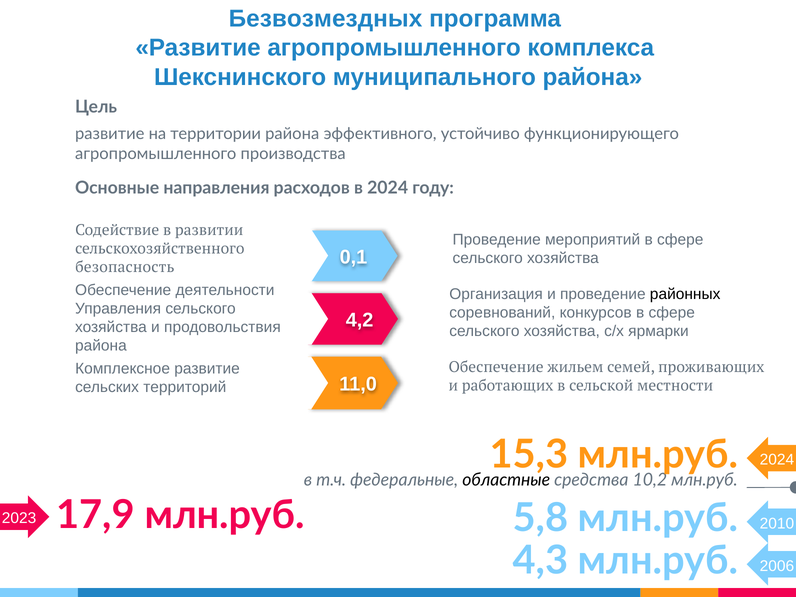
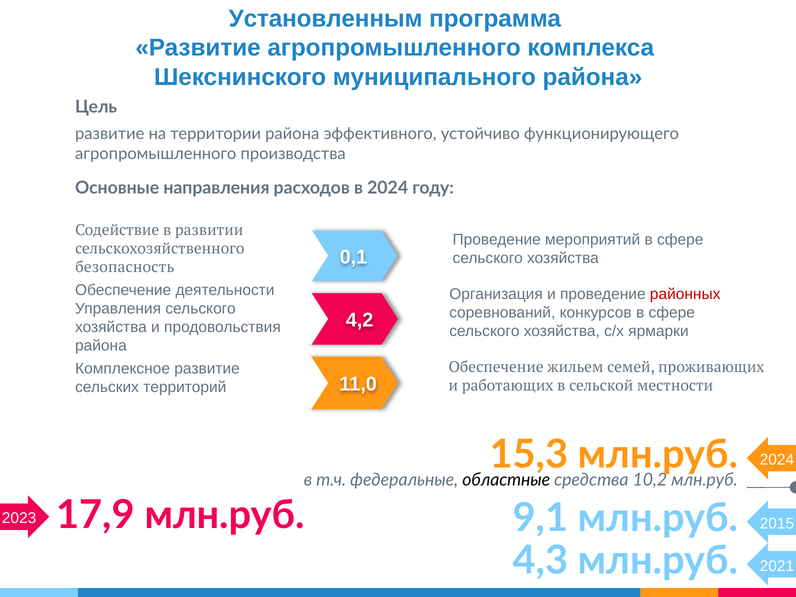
Безвозмездных: Безвозмездных -> Установленным (326, 19)
районных colour: black -> red (685, 294)
5,8: 5,8 -> 9,1 (540, 518)
2010: 2010 -> 2015 (777, 523)
2006: 2006 -> 2021 (777, 566)
